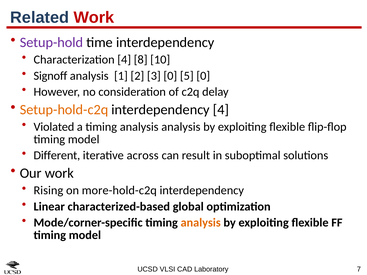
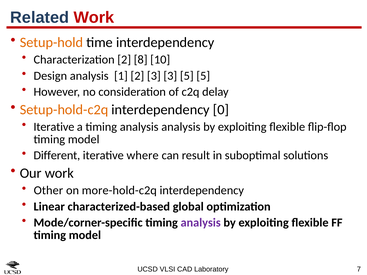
Setup-hold colour: purple -> orange (52, 42)
Characterization 4: 4 -> 2 (124, 60)
Signoff: Signoff -> Design (50, 76)
3 0: 0 -> 3 (170, 76)
5 0: 0 -> 5 (203, 76)
interdependency 4: 4 -> 0 (221, 110)
Violated: Violated -> Iterative (54, 127)
across: across -> where (143, 156)
Rising: Rising -> Other (48, 191)
analysis colour: orange -> purple (201, 223)
